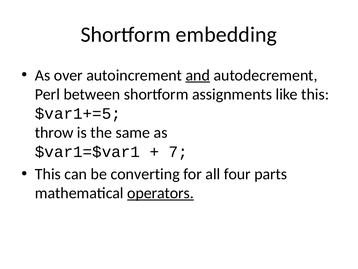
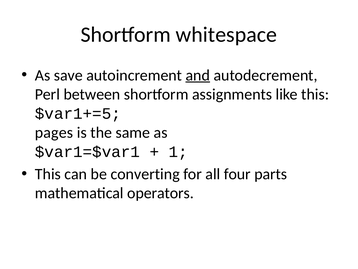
embedding: embedding -> whitespace (226, 35)
over: over -> save (68, 75)
throw: throw -> pages (54, 132)
7: 7 -> 1 (178, 151)
operators underline: present -> none (161, 193)
